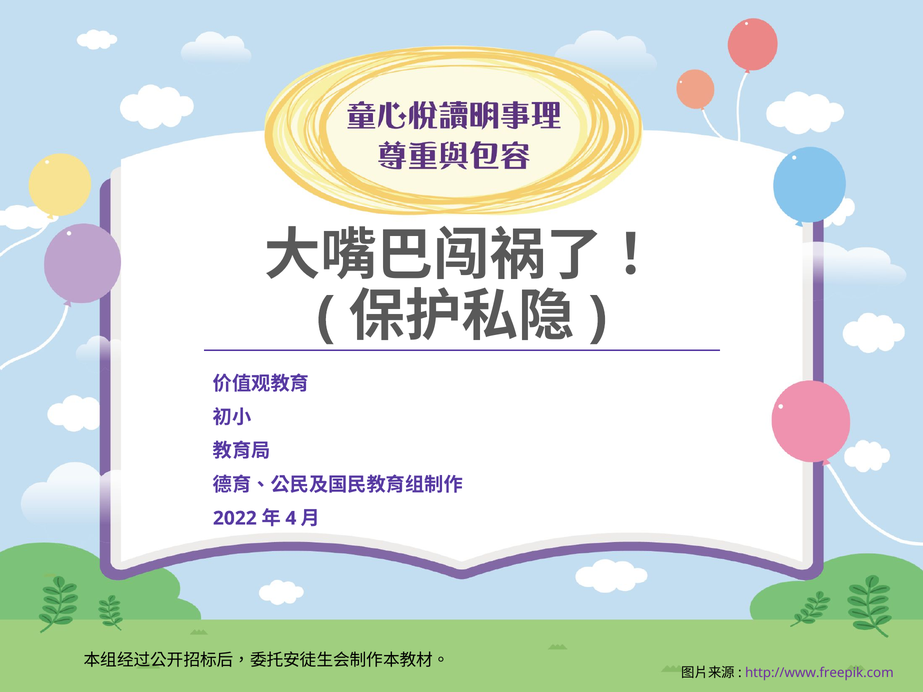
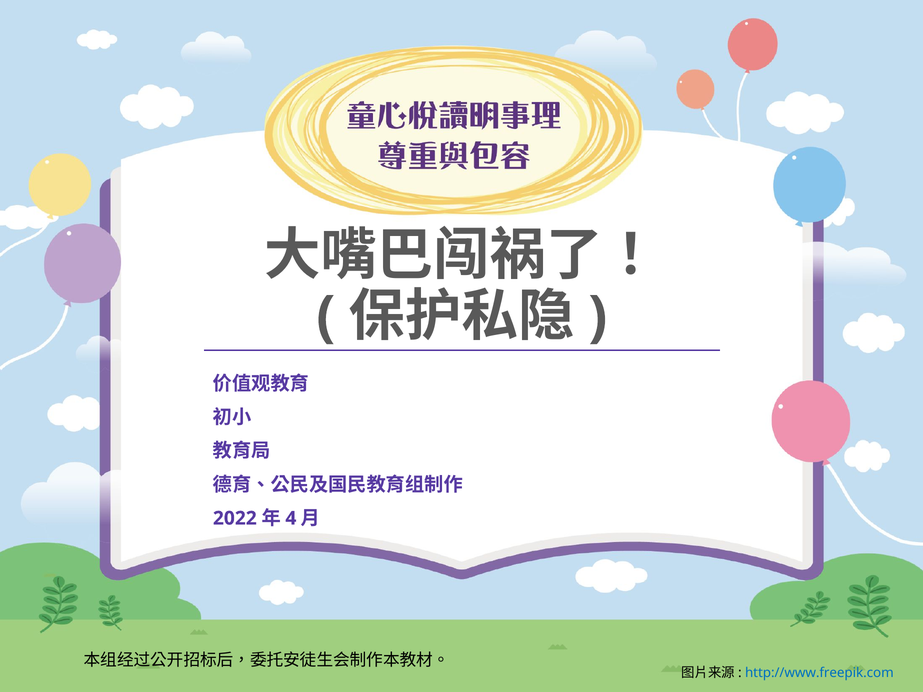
http://www.freepik.com colour: purple -> blue (819, 673)
